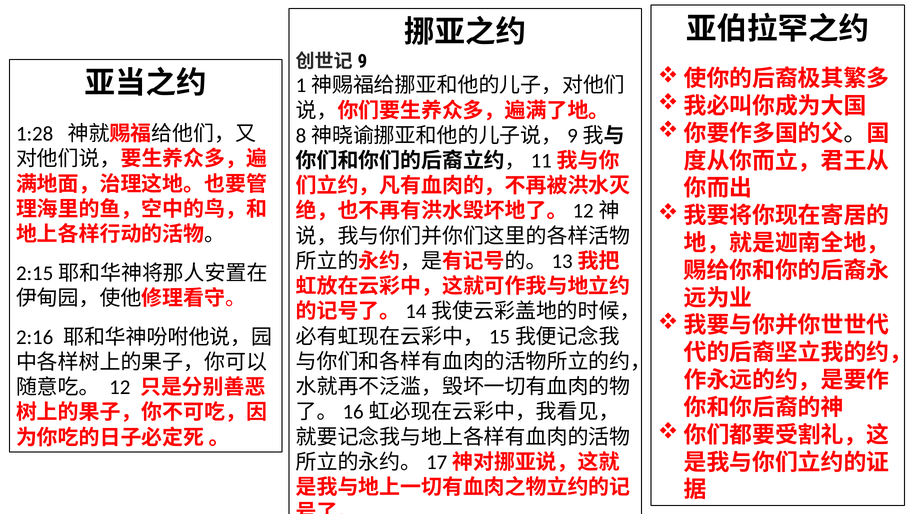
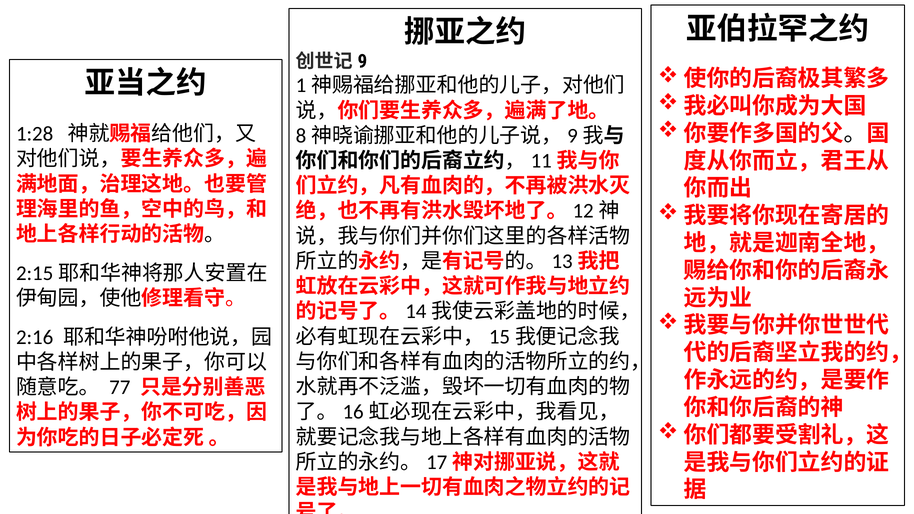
12: 12 -> 77 (120, 388)
